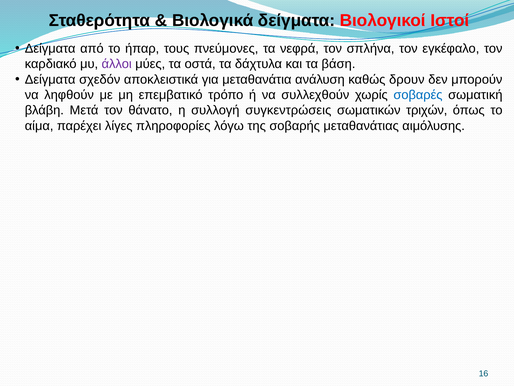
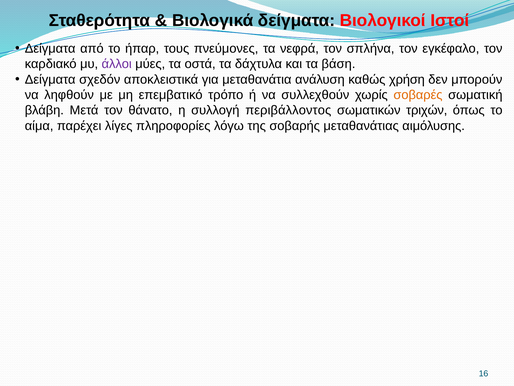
δρουν: δρουν -> χρήση (407, 79)
σοβαρές colour: blue -> orange (418, 95)
συγκεντρώσεις: συγκεντρώσεις -> περιβάλλοντος (288, 110)
